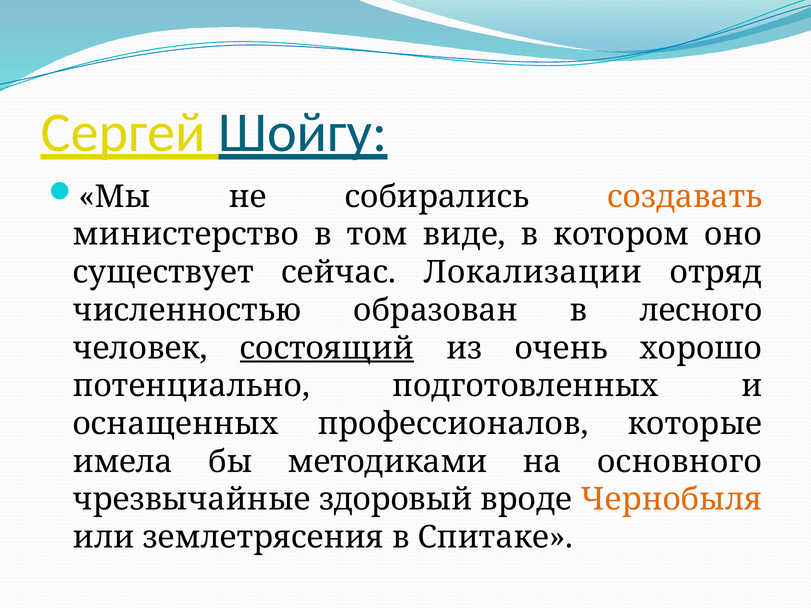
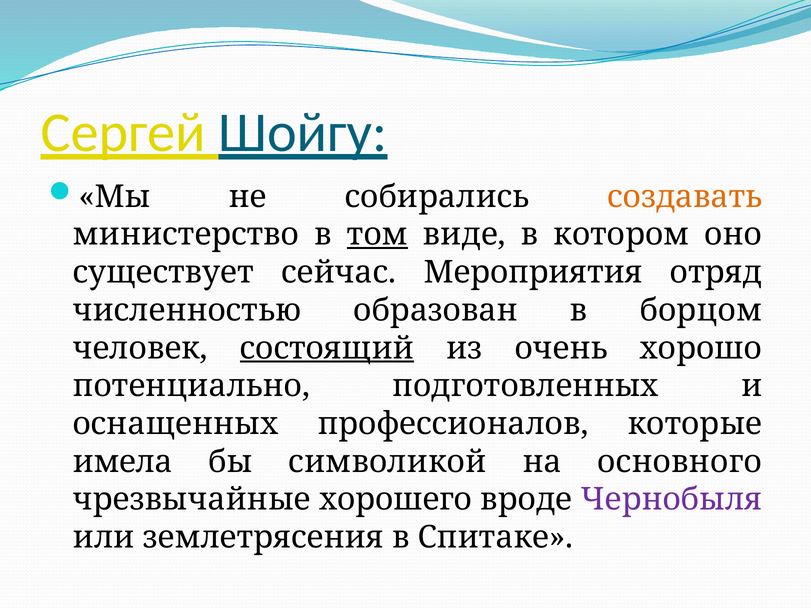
том underline: none -> present (377, 235)
Локализации: Локализации -> Мероприятия (533, 273)
лесного: лесного -> борцом (701, 310)
методиками: методиками -> символикой (388, 462)
здоровый: здоровый -> хорошего (396, 500)
Чернобыля colour: orange -> purple (672, 500)
